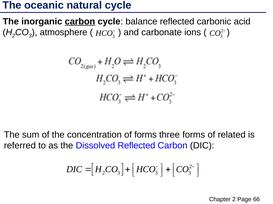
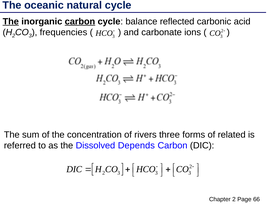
The underline: none -> present (11, 22)
atmosphere: atmosphere -> frequencies (64, 32)
of forms: forms -> rivers (145, 135)
Dissolved Reflected: Reflected -> Depends (136, 146)
